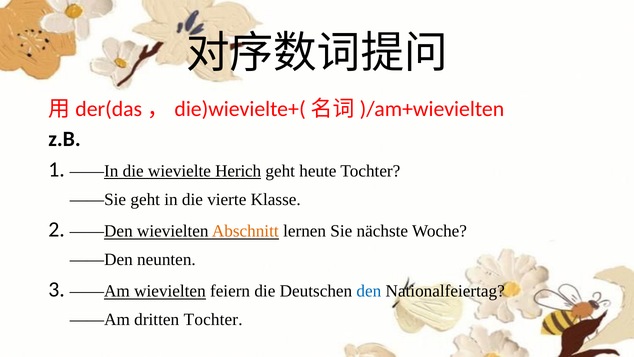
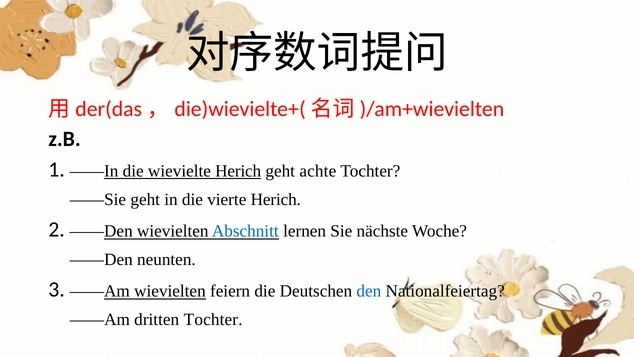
heute: heute -> achte (318, 171)
vierte Klasse: Klasse -> Herich (276, 199)
Abschnitt colour: orange -> blue (245, 231)
